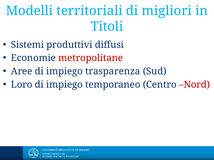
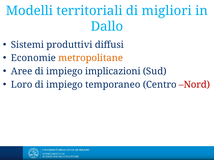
Titoli: Titoli -> Dallo (107, 27)
metropolitane colour: red -> orange (91, 58)
trasparenza: trasparenza -> implicazioni (113, 72)
